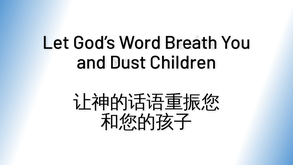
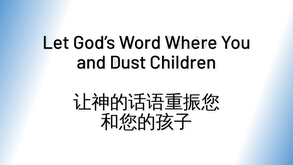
Breath: Breath -> Where (191, 43)
